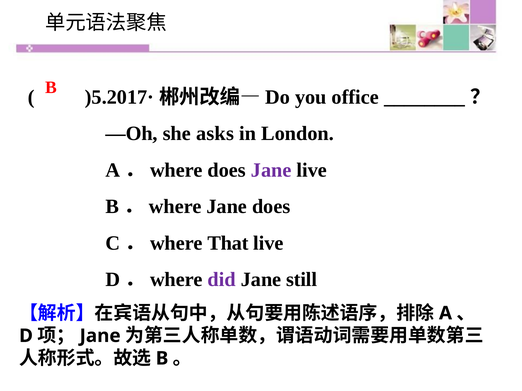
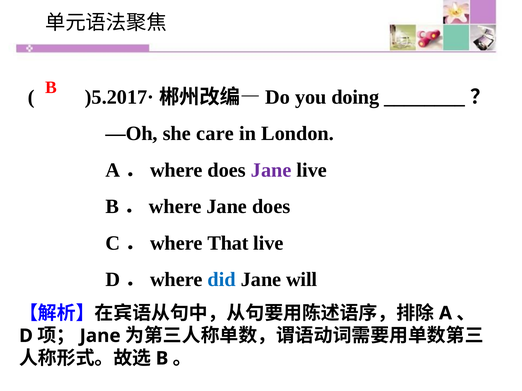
office: office -> doing (355, 97)
asks: asks -> care (215, 134)
did colour: purple -> blue (222, 280)
still: still -> will (302, 280)
